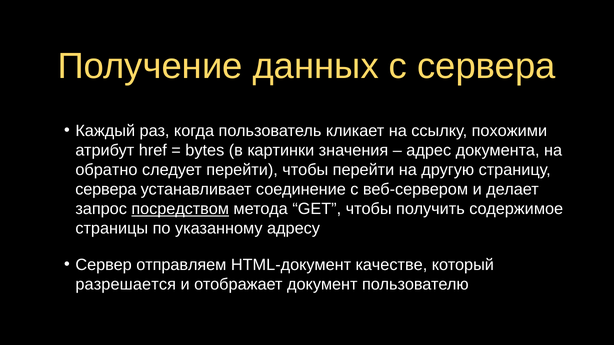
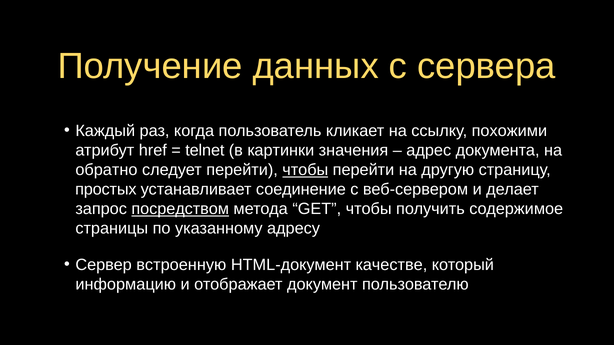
bytes: bytes -> telnet (205, 150)
чтобы underline: none -> present (305, 170)
сервера: сервера -> простых (106, 190)
отправляем: отправляем -> встроенную (181, 265)
разрешается: разрешается -> информацию (126, 285)
